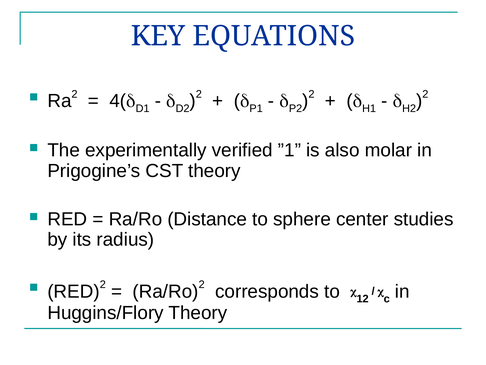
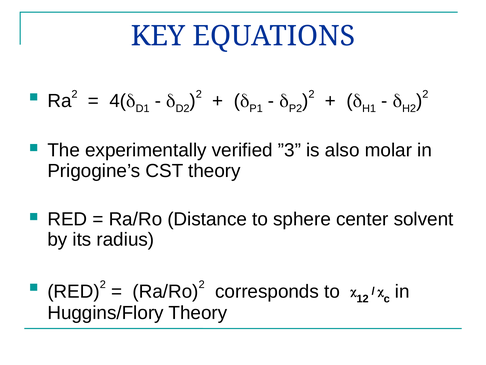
”1: ”1 -> ”3 (289, 150)
studies: studies -> solvent (424, 219)
